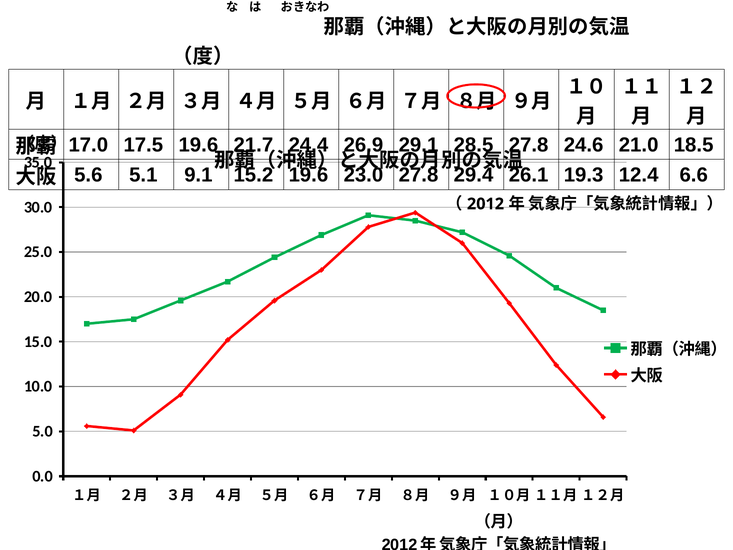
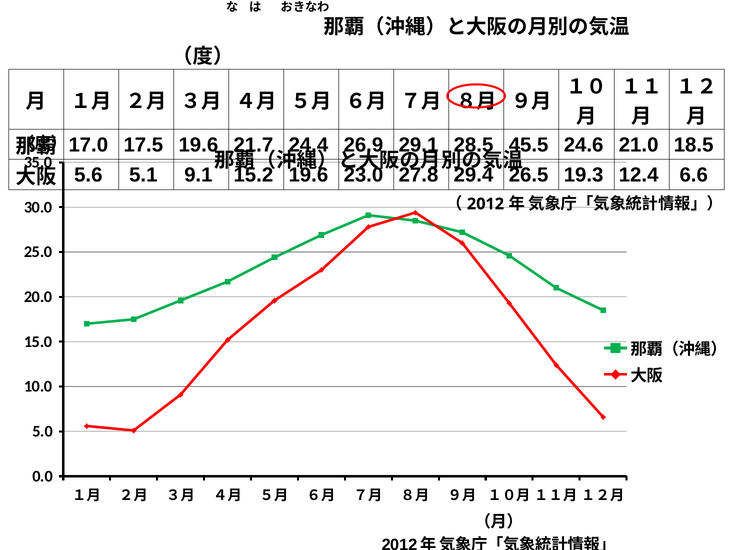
28.5 27.8: 27.8 -> 45.5 (529, 145)
26.1: 26.1 -> 26.5 (529, 175)
